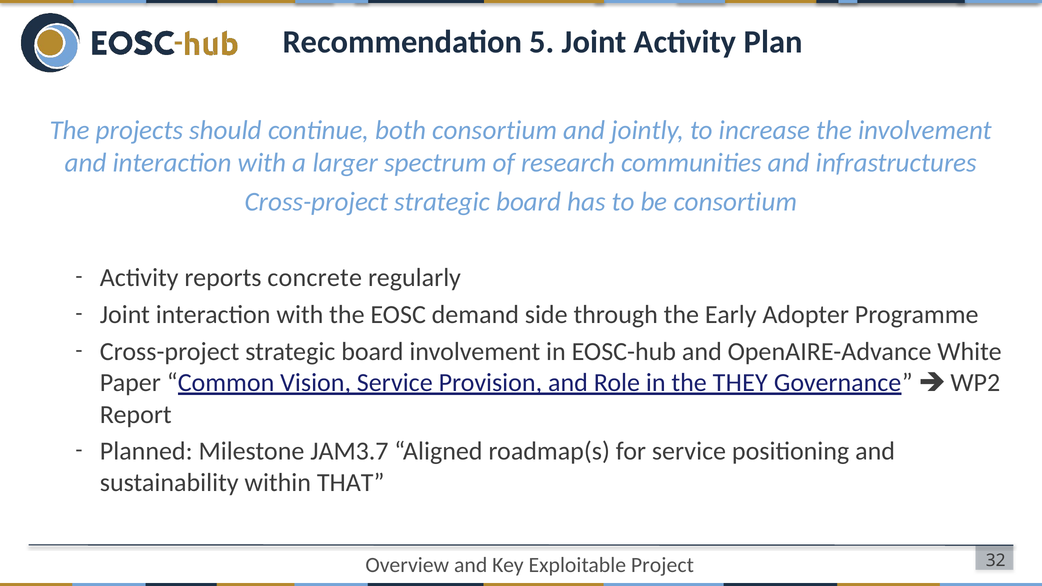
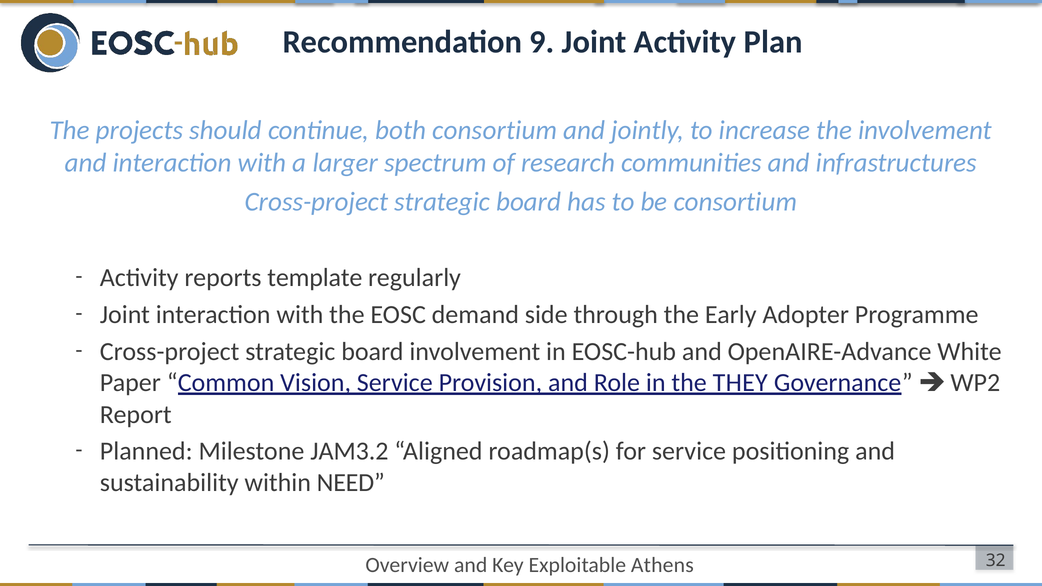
5: 5 -> 9 (542, 42)
concrete: concrete -> template (315, 278)
JAM3.7: JAM3.7 -> JAM3.2 (349, 451)
THAT: THAT -> NEED (351, 483)
Project: Project -> Athens (662, 565)
